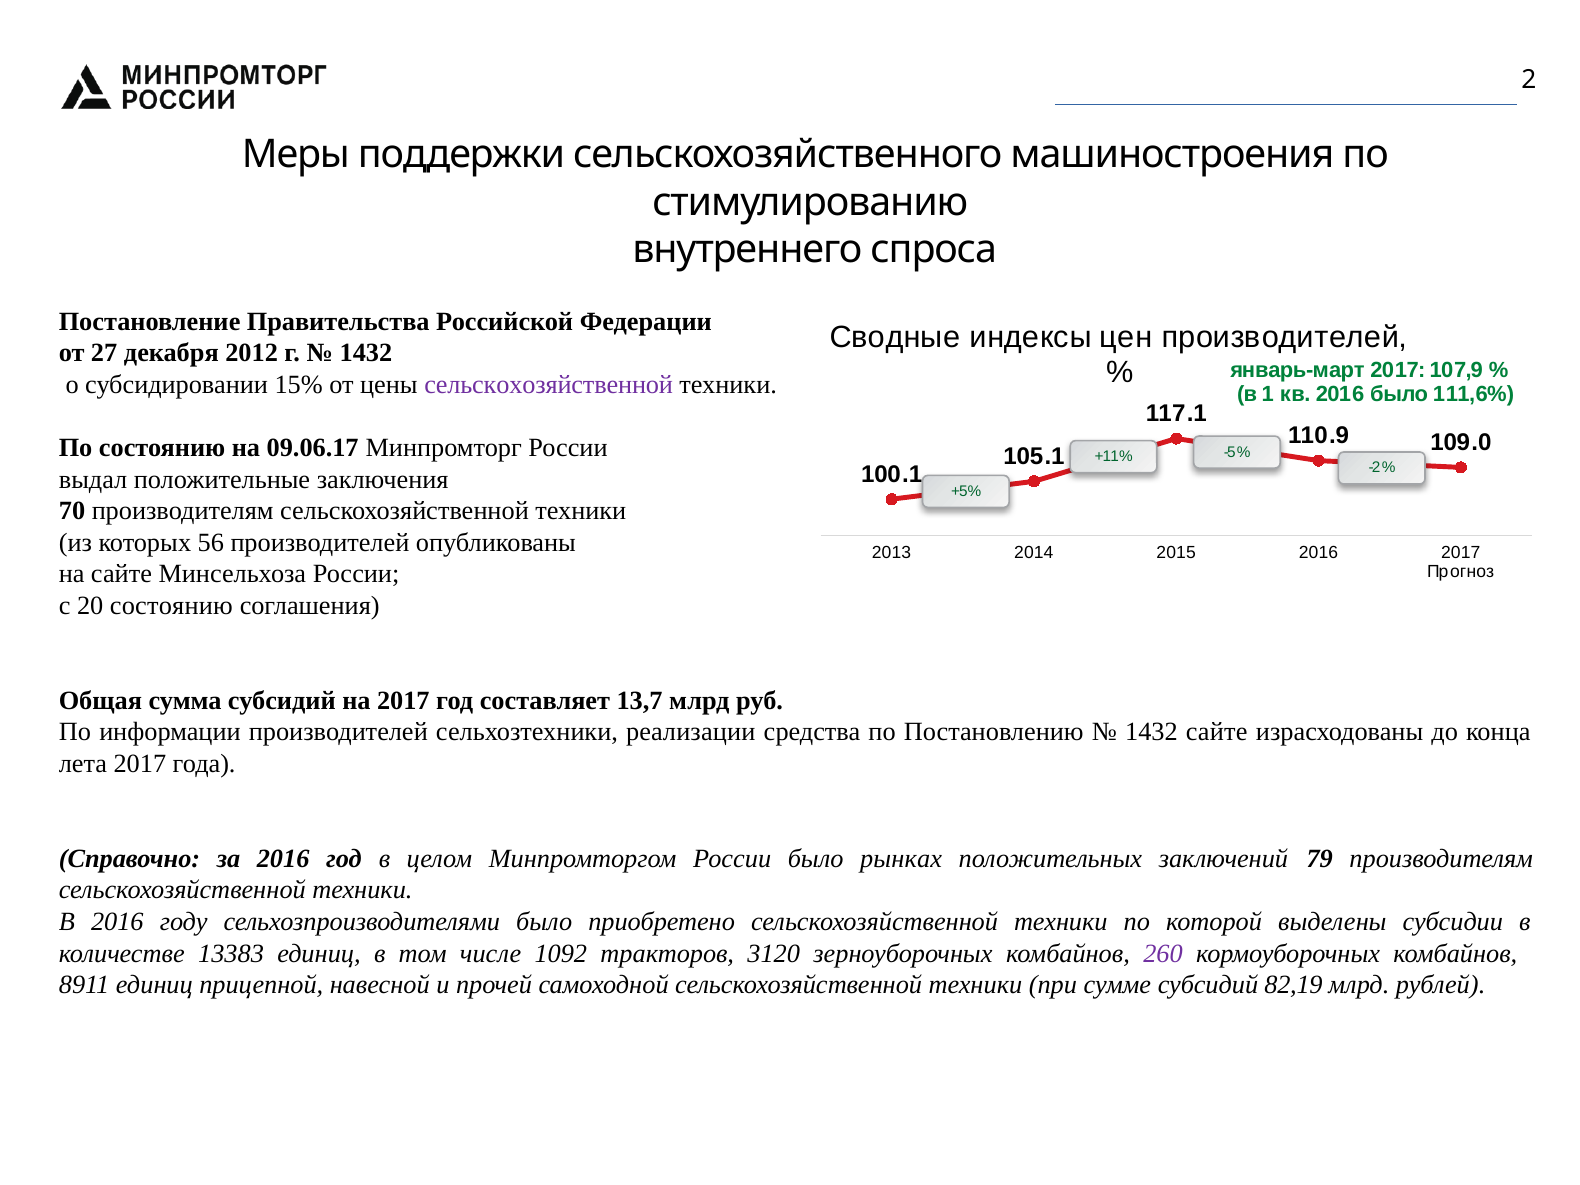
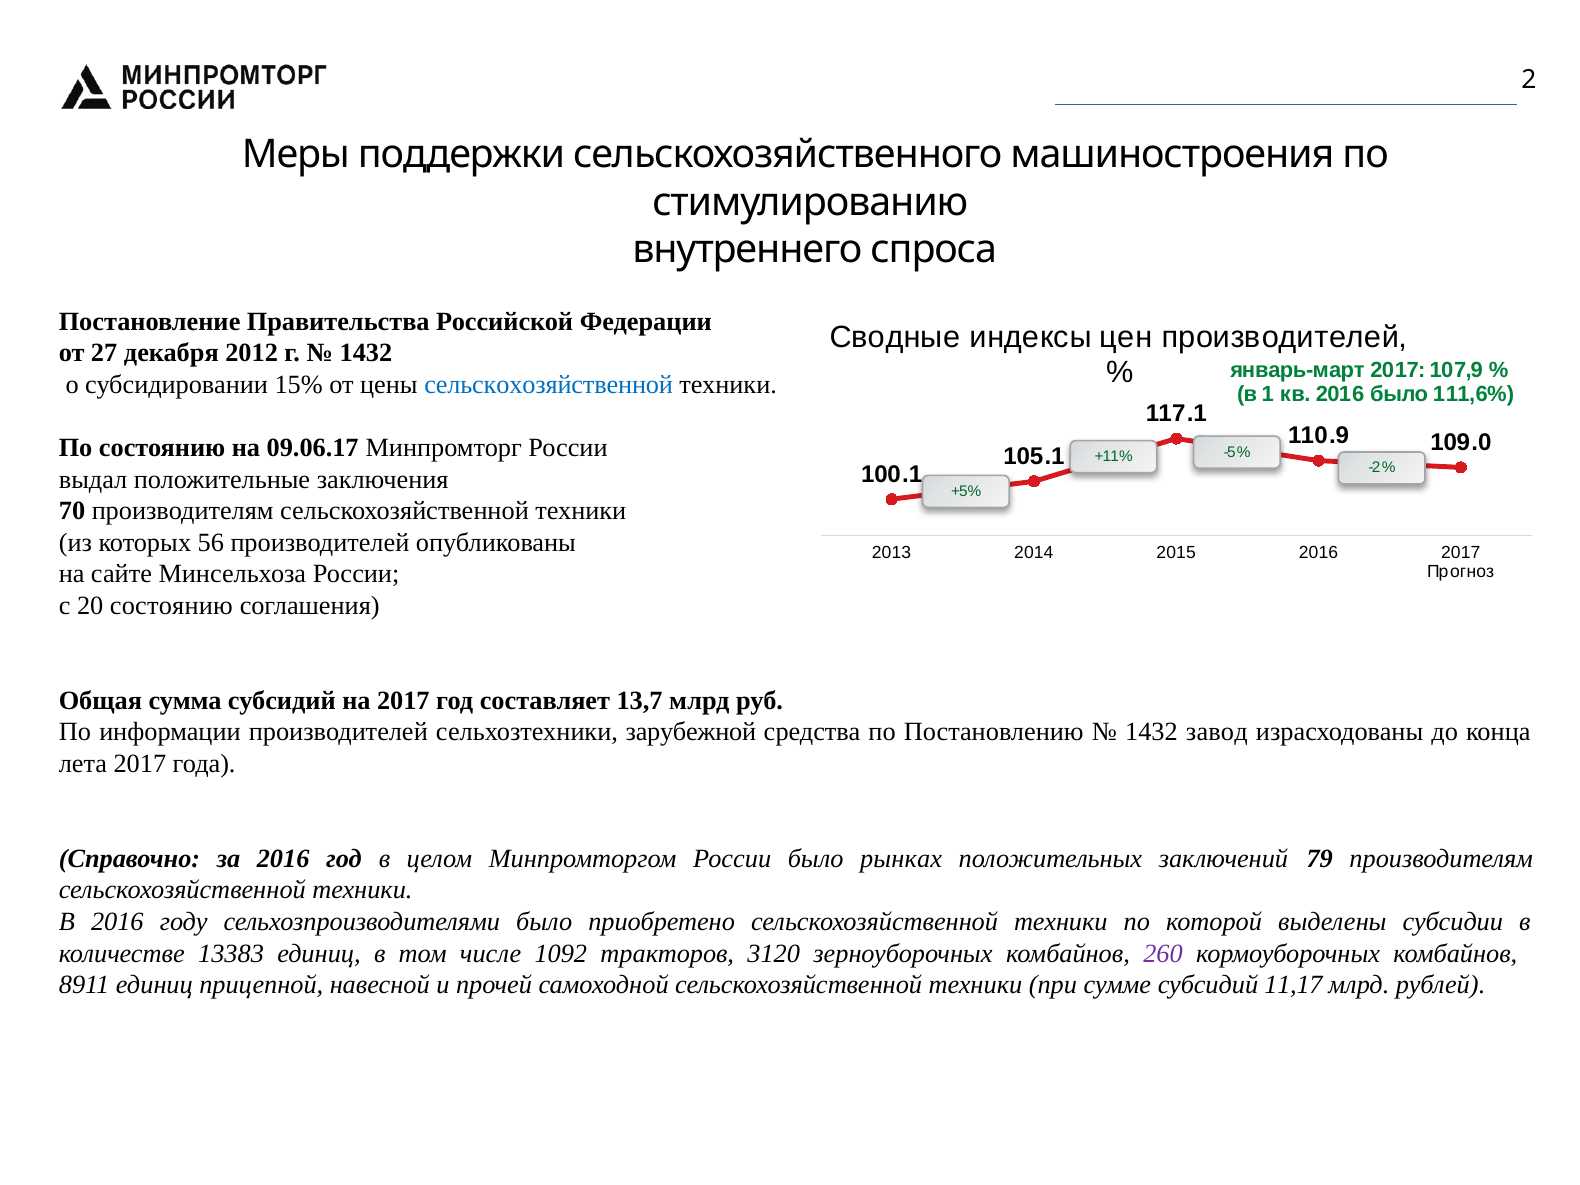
сельскохозяйственной colour: purple -> blue (549, 385)
реализации: реализации -> зарубежной (691, 732)
1432 сайте: сайте -> завод (1217, 732)
82,19: 82,19 -> 11,17 (1294, 985)
